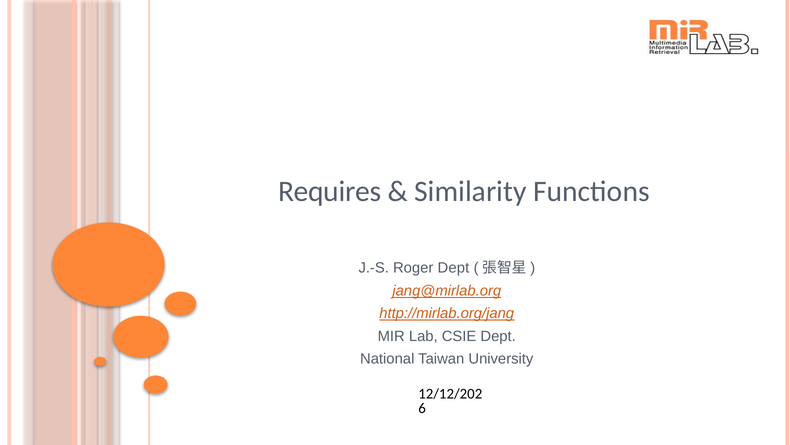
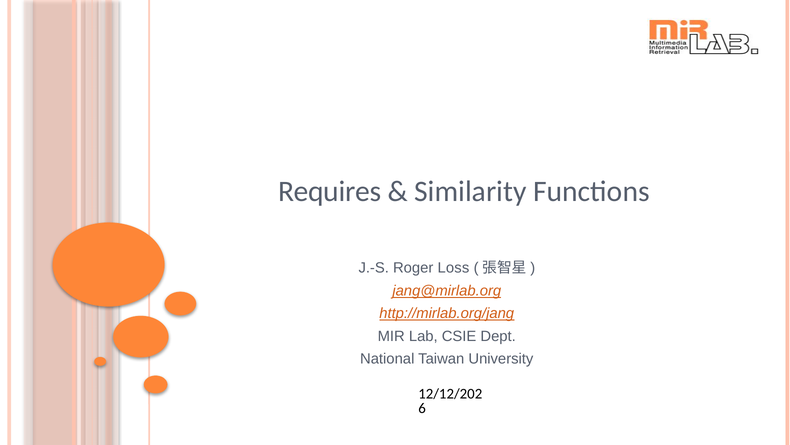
Roger Dept: Dept -> Loss (453, 268)
